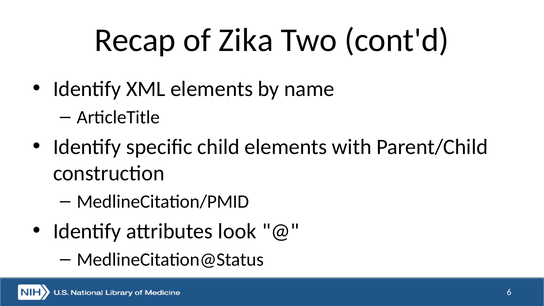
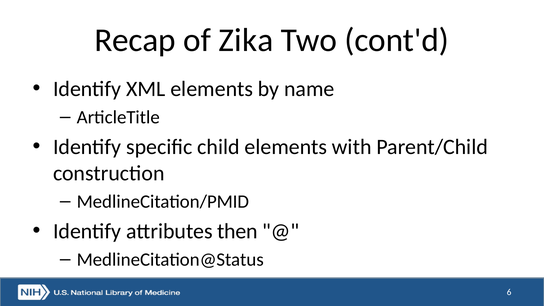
look: look -> then (237, 231)
